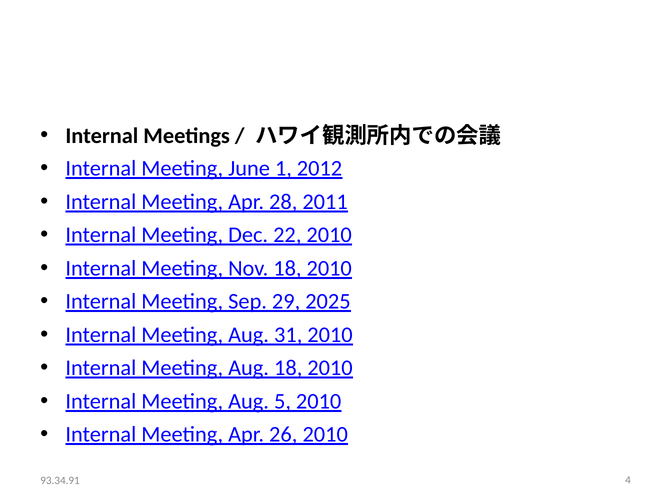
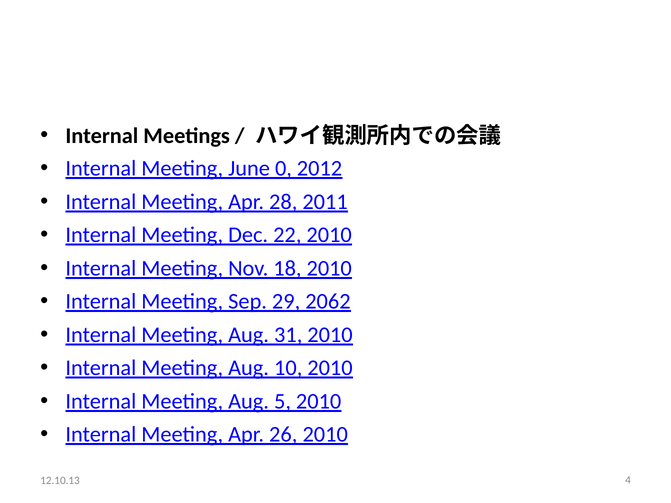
1: 1 -> 0 (283, 169)
2025: 2025 -> 2062 (328, 302)
Aug 18: 18 -> 10 (288, 368)
93.34.91: 93.34.91 -> 12.10.13 (60, 481)
